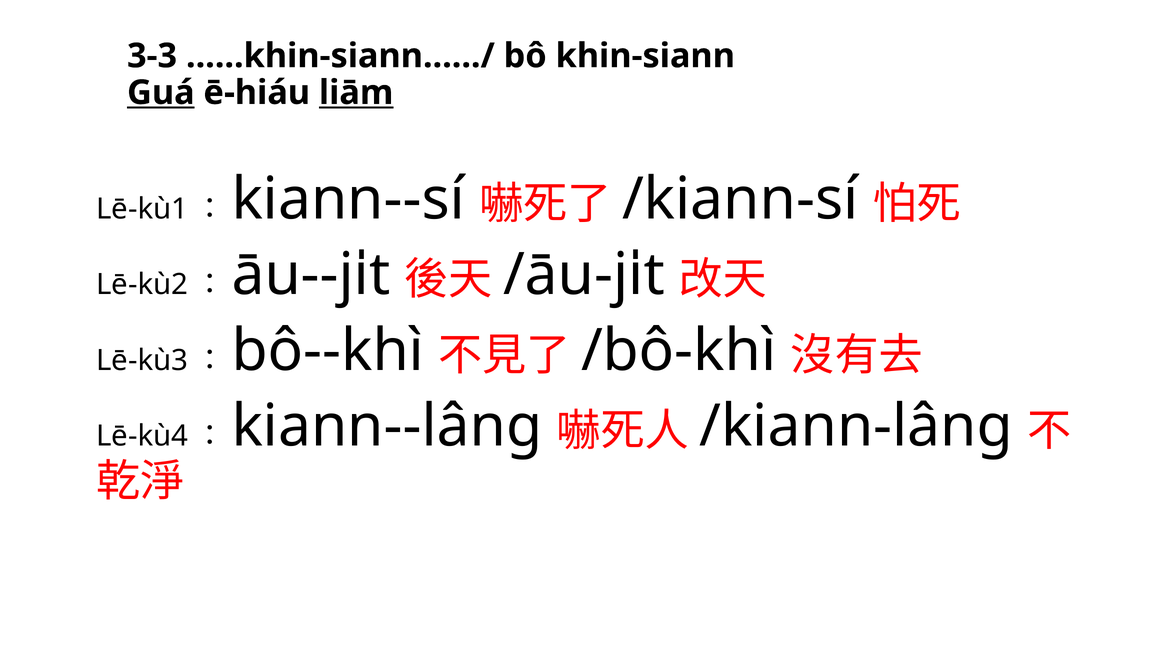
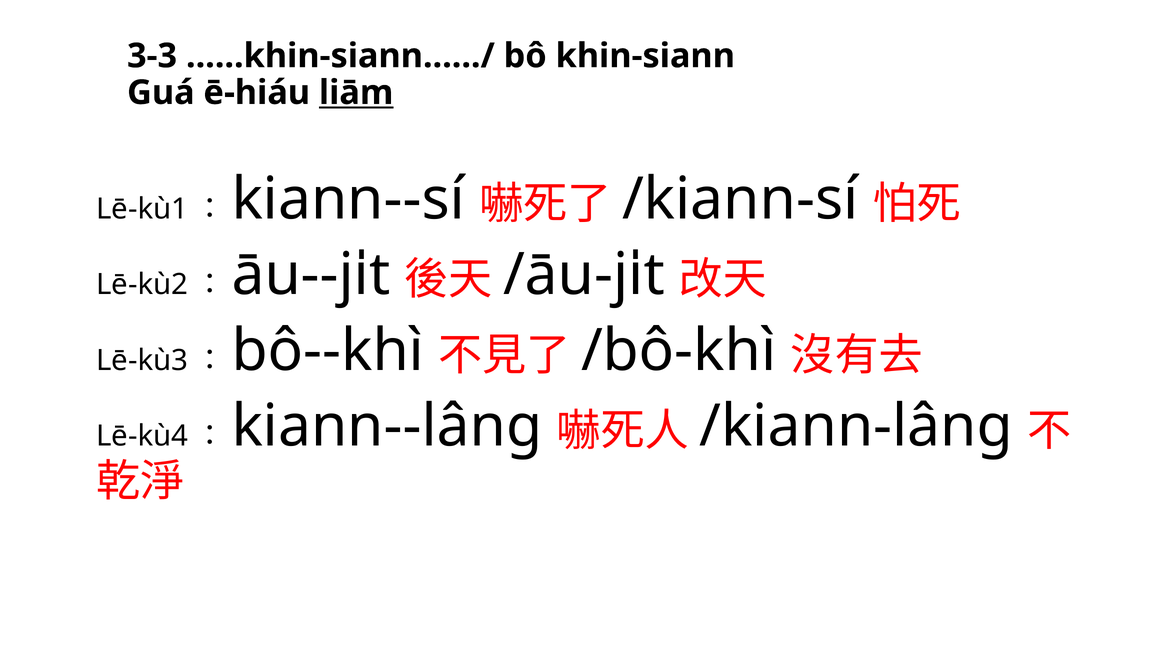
Guá underline: present -> none (161, 93)
